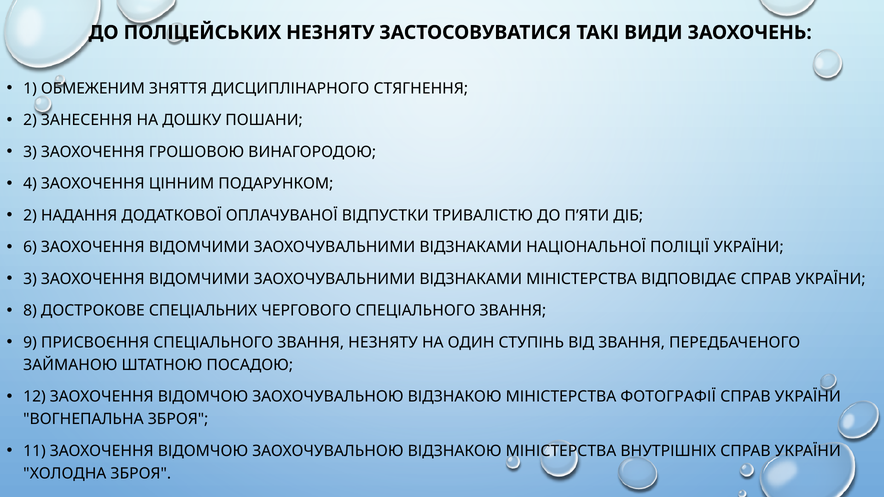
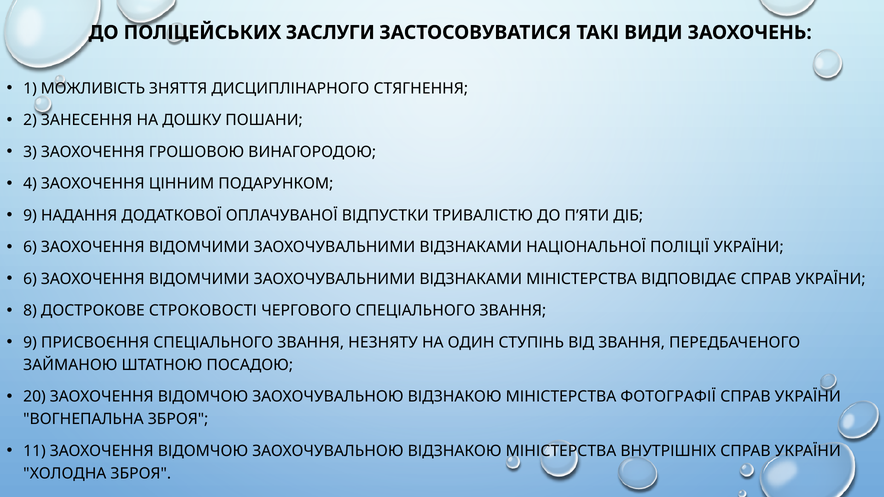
ПОЛІЦЕЙСЬКИХ НЕЗНЯТУ: НЕЗНЯТУ -> ЗАСЛУГИ (330, 33)
ОБМЕЖЕНИМ: ОБМЕЖЕНИМ -> МОЖЛИВІСТЬ (93, 88)
2: 2 -> 9 (30, 216)
3: 3 -> 6 (30, 279)
СПЕЦІАЛЬНИХ: СПЕЦІАЛЬНИХ -> СТРОКОВОСТІ (203, 311)
12: 12 -> 20 (35, 397)
